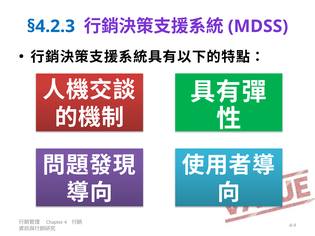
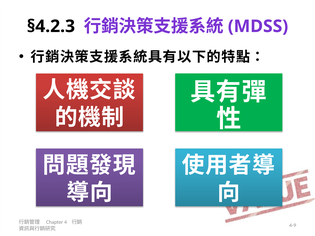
§4.2.3 colour: blue -> black (51, 26)
